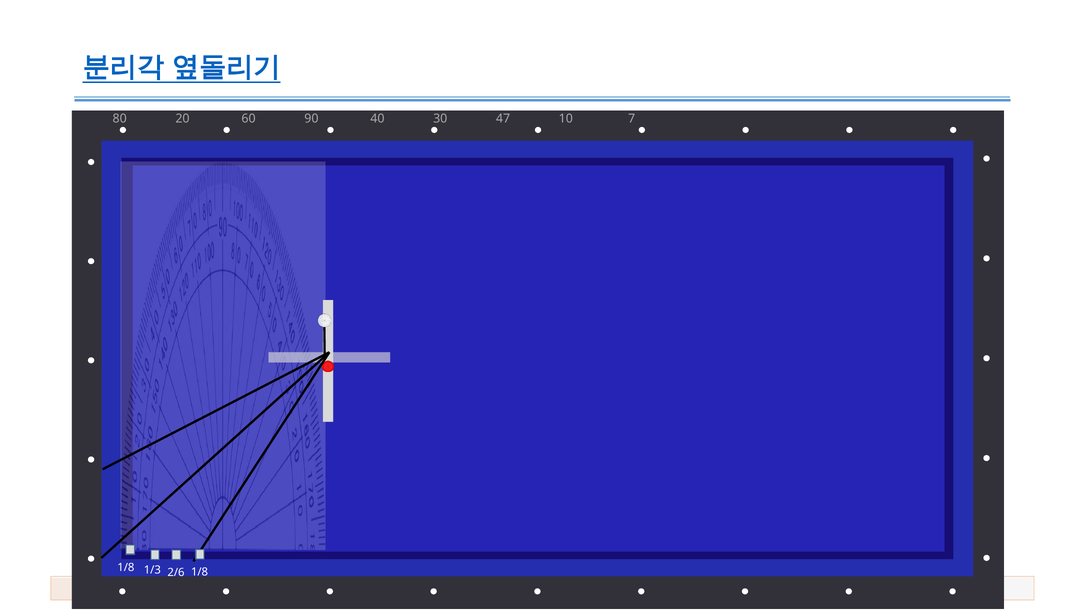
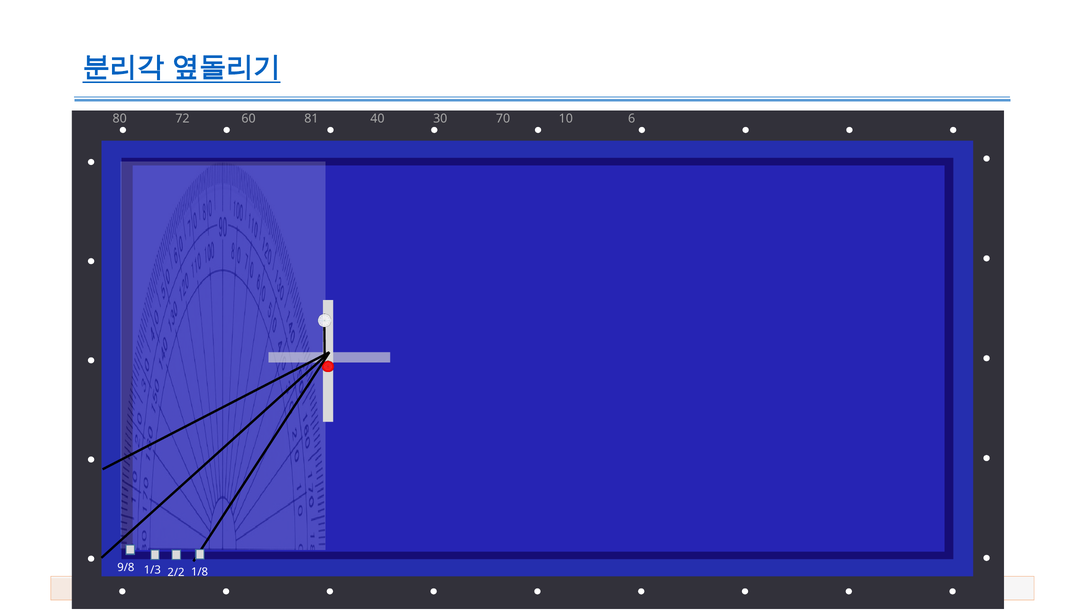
20: 20 -> 72 (183, 119)
90: 90 -> 81 (311, 119)
47: 47 -> 70 (503, 119)
7: 7 -> 6 (632, 119)
1/8: 1/8 -> 9/8 (126, 567)
2/6: 2/6 -> 2/2 (176, 572)
